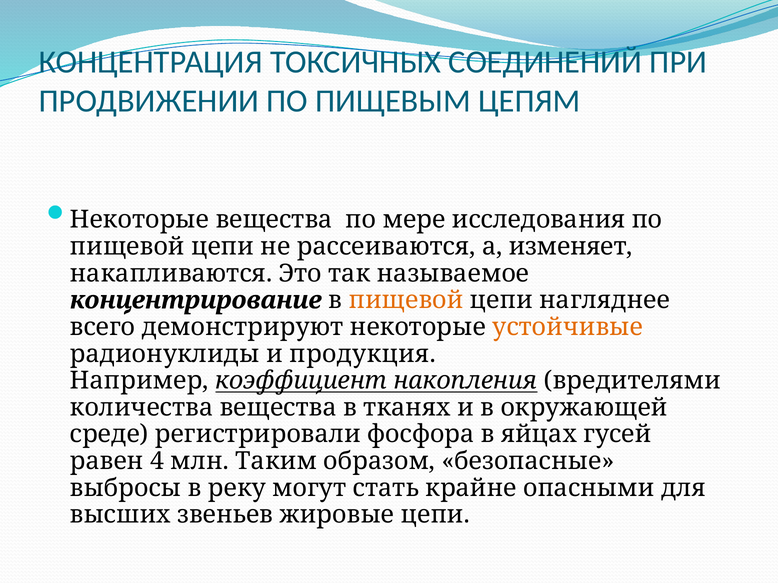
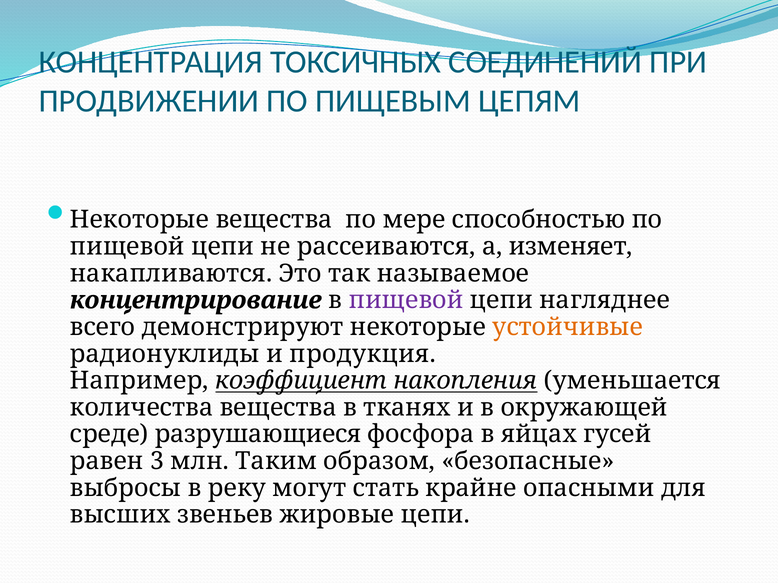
исследования: исследования -> способностью (539, 220)
пищевой colour: orange -> purple (406, 300)
вредителями: вредителями -> уменьшается (633, 381)
регистрировали: регистрировали -> разрушающиеся (258, 435)
4: 4 -> 3 (157, 461)
